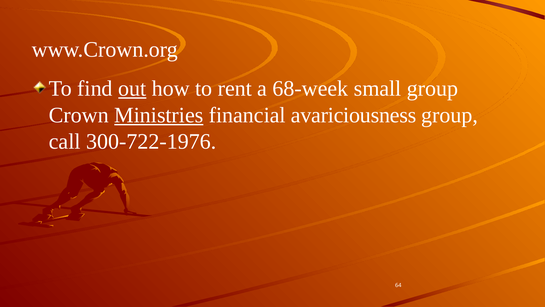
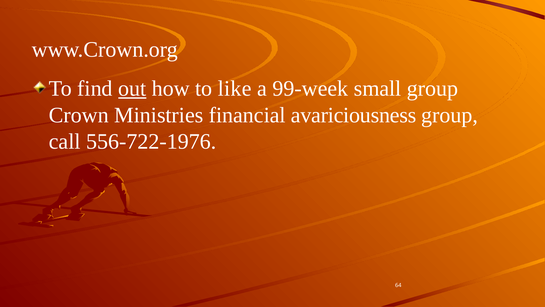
rent: rent -> like (235, 89)
68-week: 68-week -> 99-week (310, 89)
Ministries underline: present -> none (159, 115)
300-722-1976: 300-722-1976 -> 556-722-1976 (151, 141)
